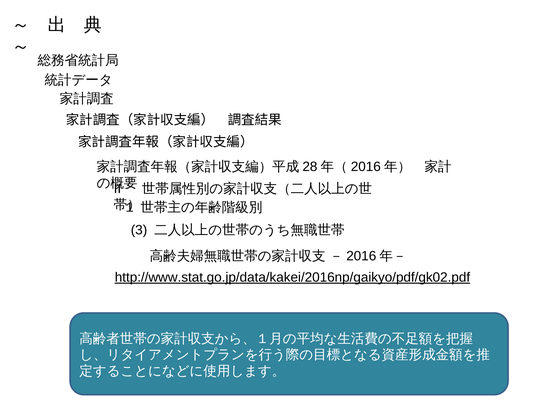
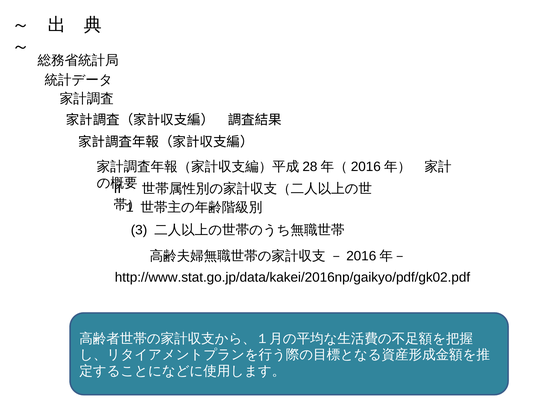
http://www.stat.go.jp/data/kakei/2016np/gaikyo/pdf/gk02.pdf underline: present -> none (292, 277)
